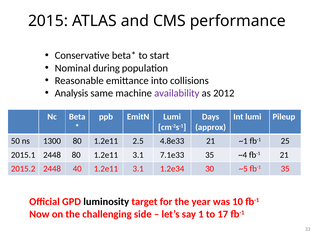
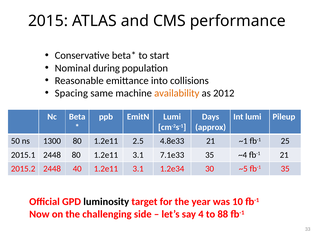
Analysis: Analysis -> Spacing (71, 93)
availability colour: purple -> orange (177, 93)
1: 1 -> 4 (201, 215)
17: 17 -> 88 (223, 215)
